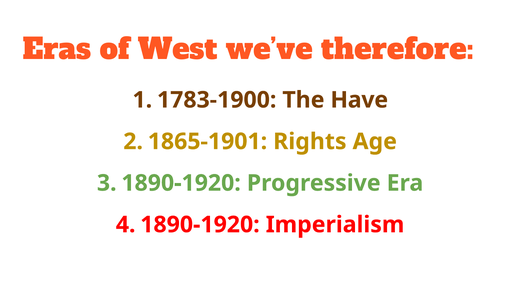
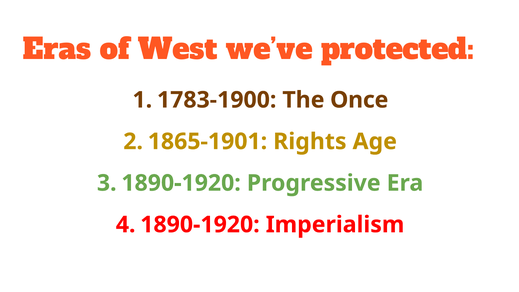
therefore: therefore -> protected (398, 50)
Have: Have -> Once (359, 100)
